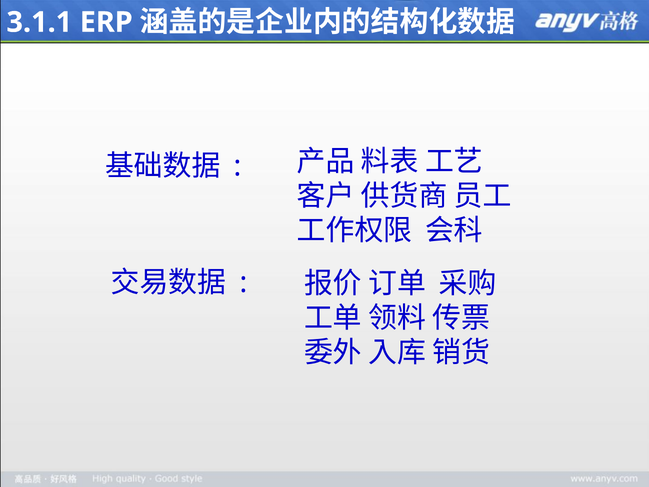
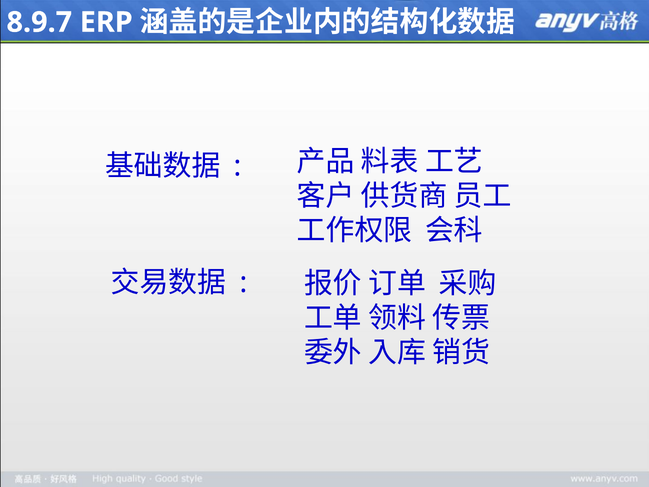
3.1.1: 3.1.1 -> 8.9.7 (39, 22)
